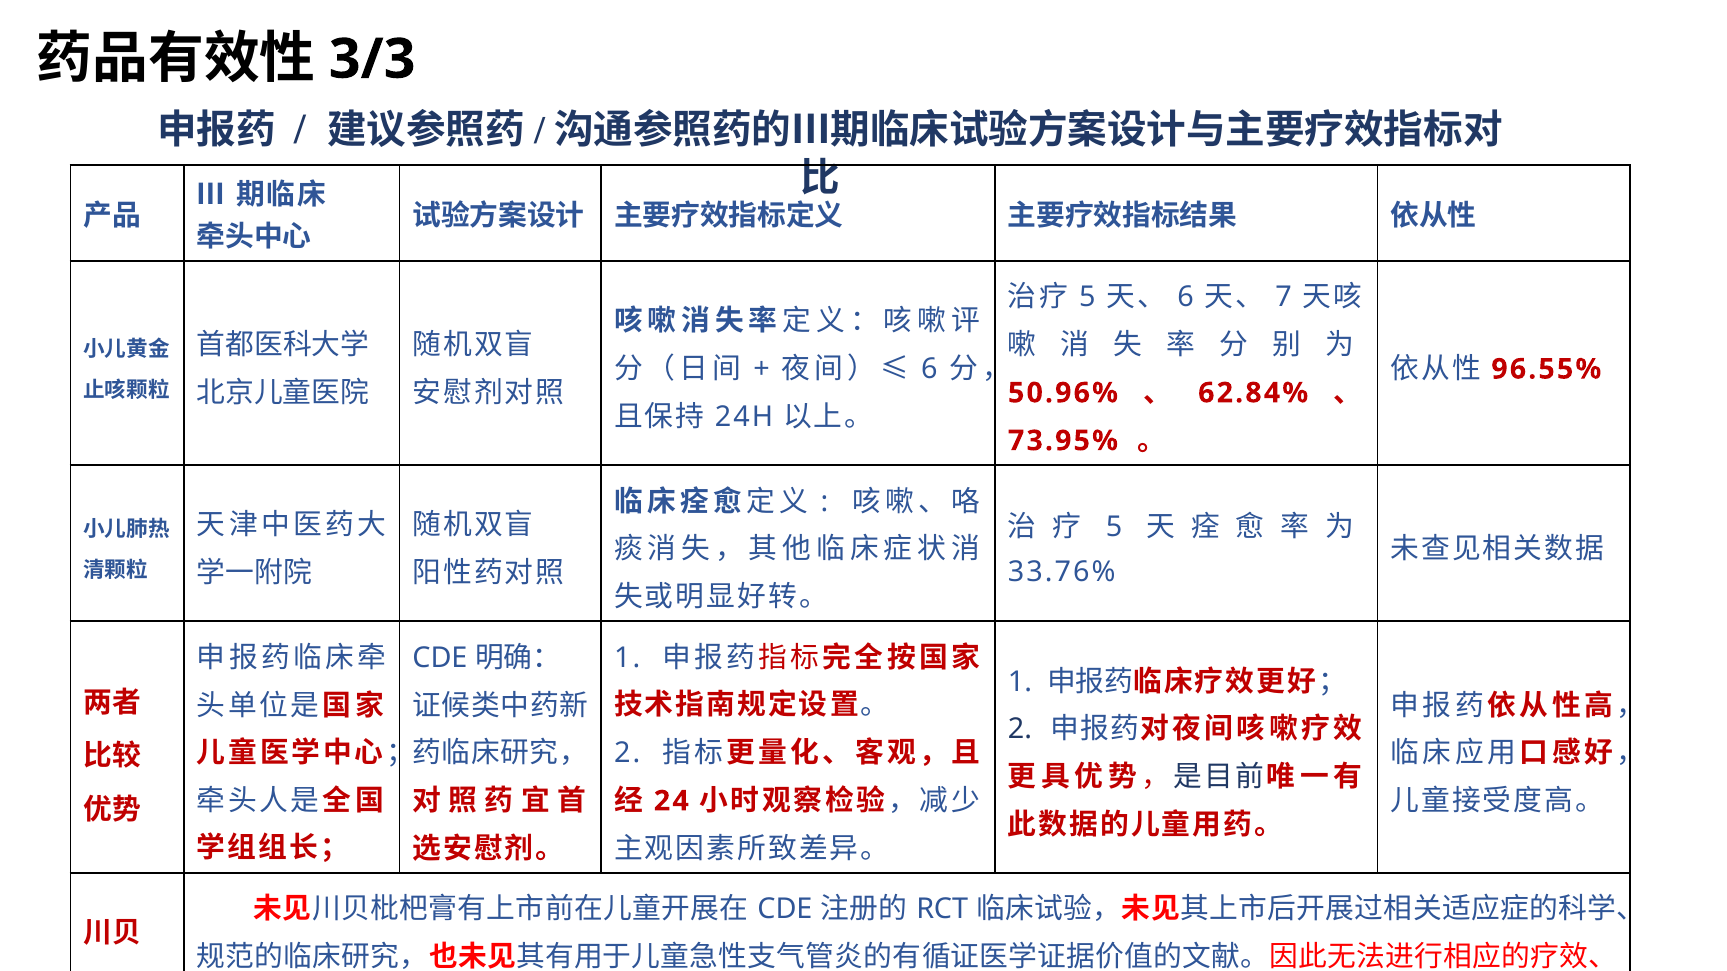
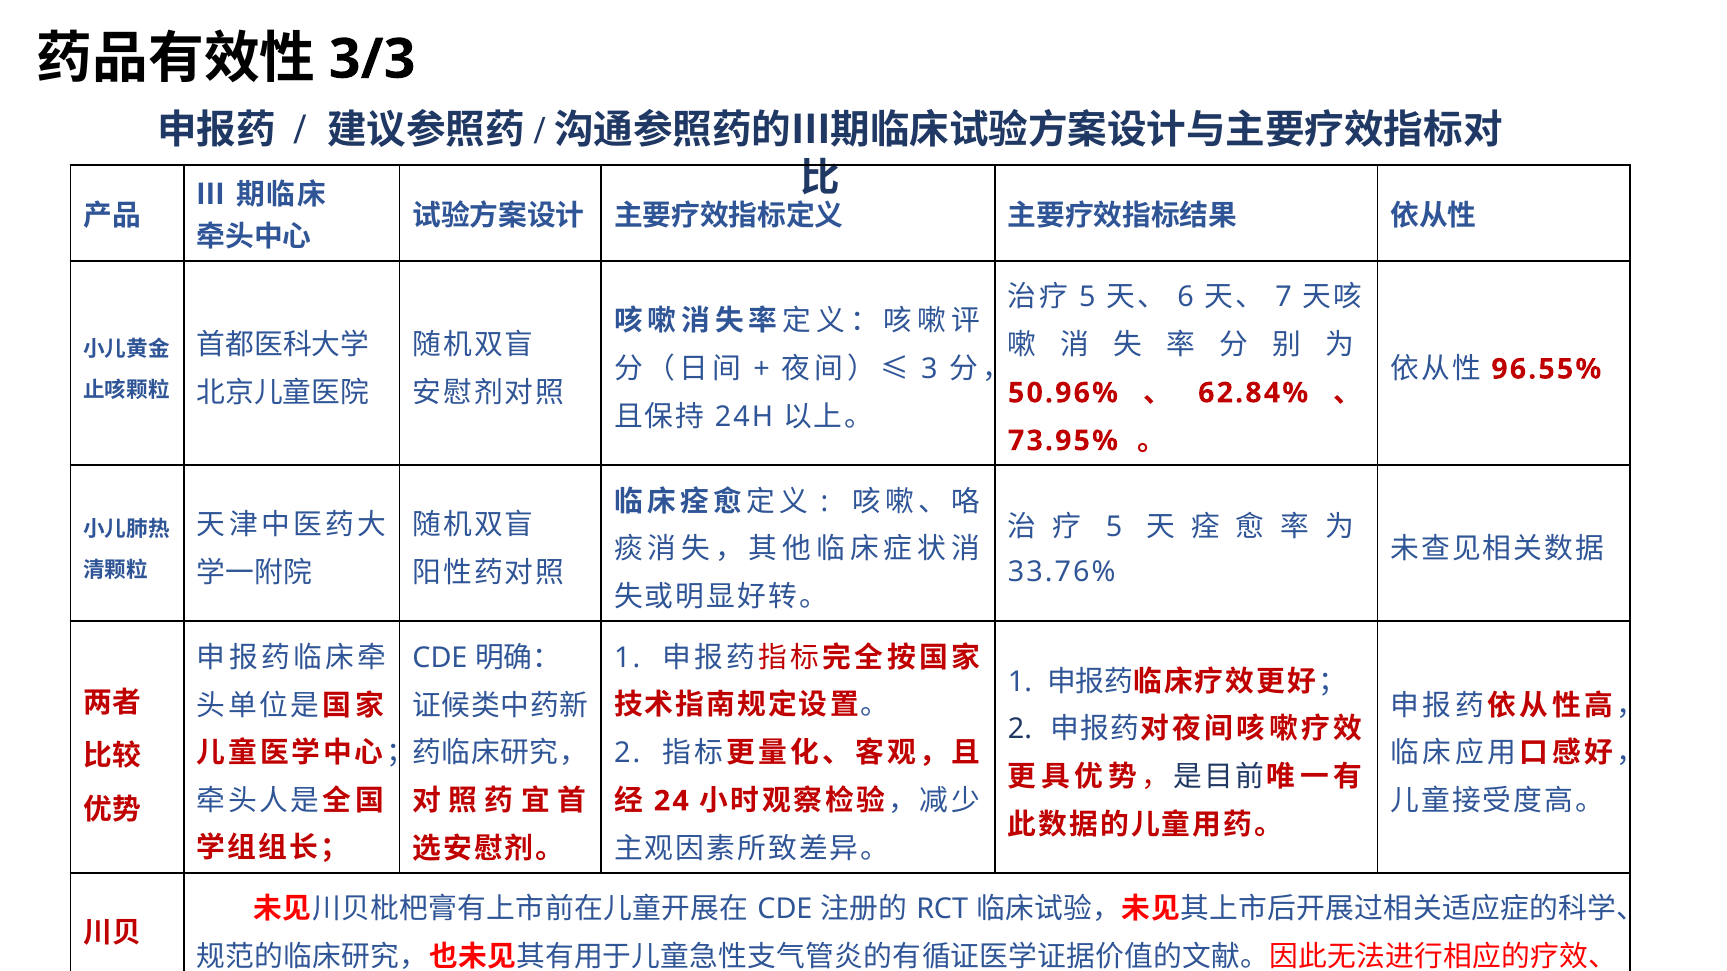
6: 6 -> 3 (929, 369)
